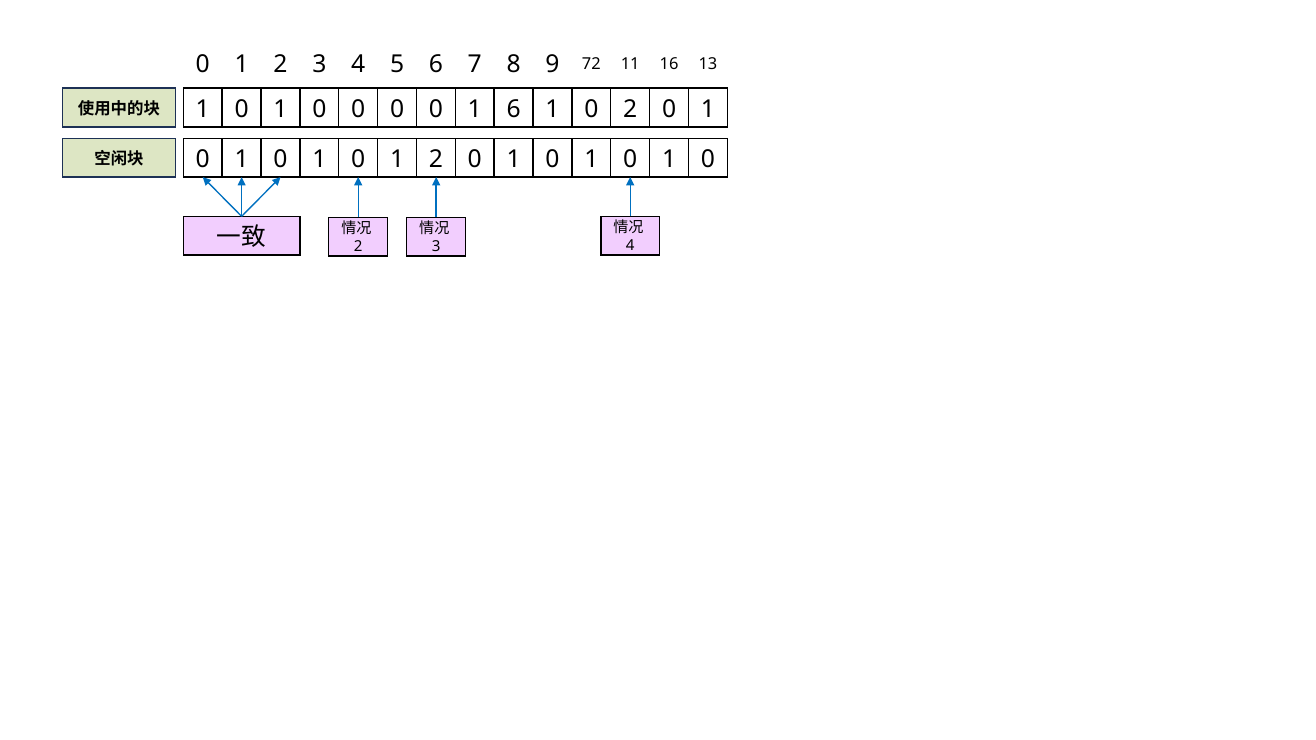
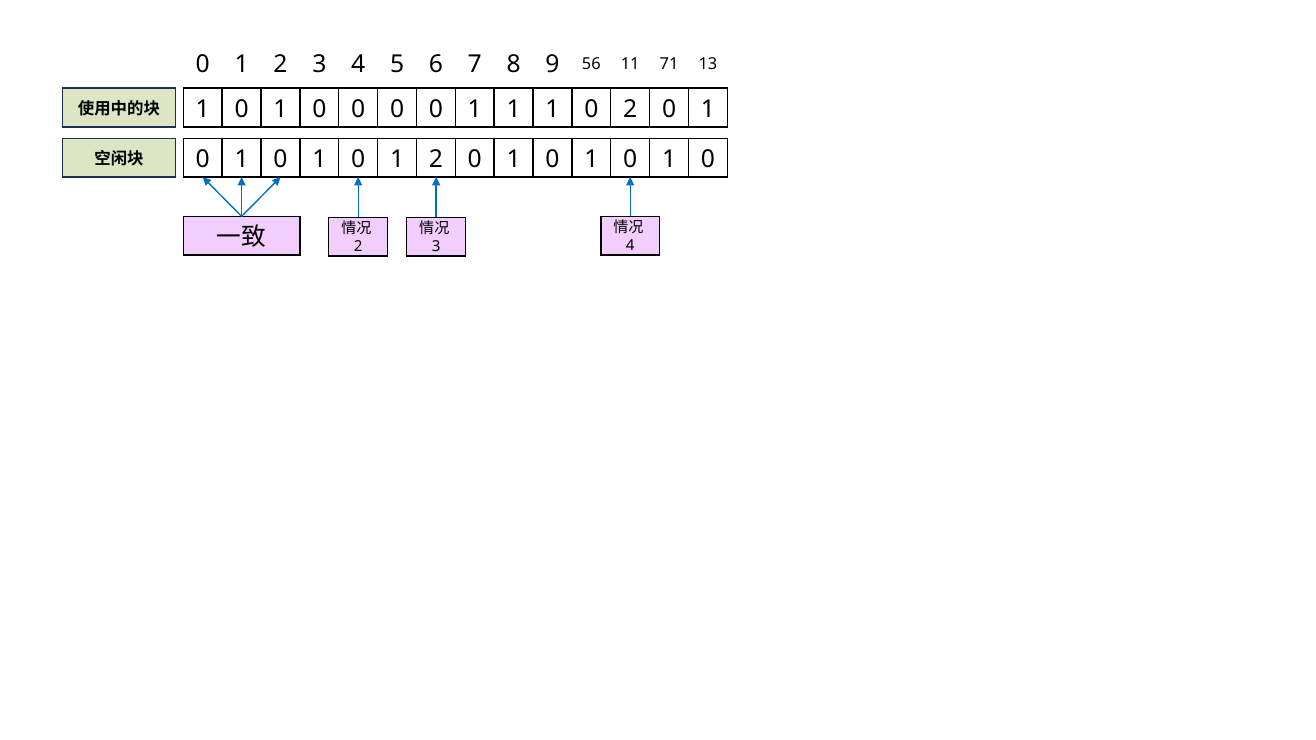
72: 72 -> 56 (591, 64)
16: 16 -> 71 (669, 64)
6: 6 -> 1 (514, 109)
